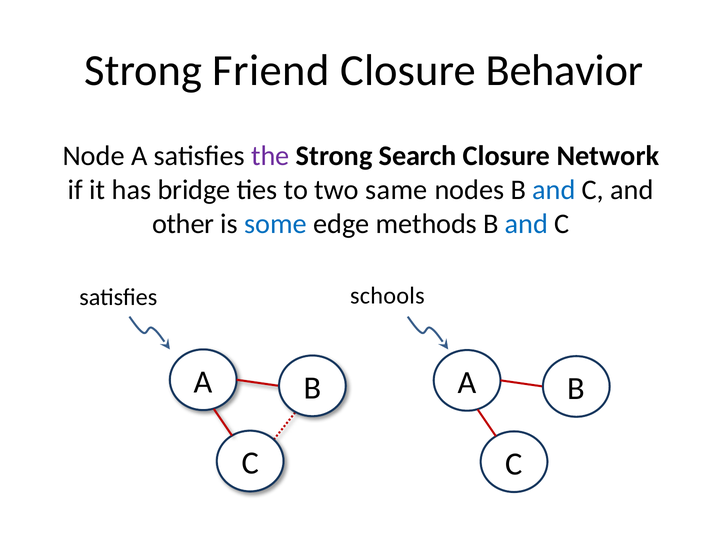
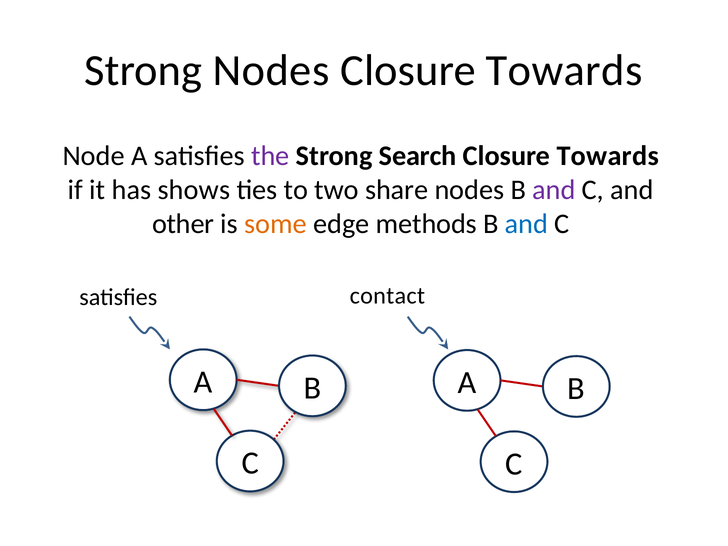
Strong Friend: Friend -> Nodes (271, 70)
Behavior: Behavior -> Towards (564, 70)
Network: Network -> Towards (608, 156)
bridge: bridge -> shows (194, 190)
same: same -> share (397, 190)
and colour: blue -> purple (554, 190)
some colour: blue -> orange (276, 224)
schools: schools -> contact (387, 296)
